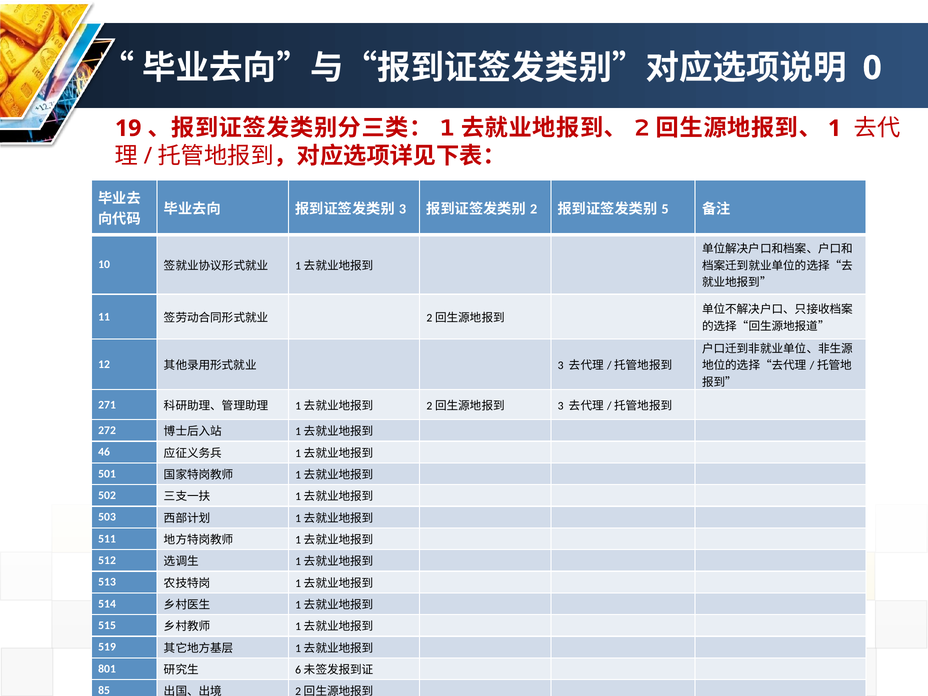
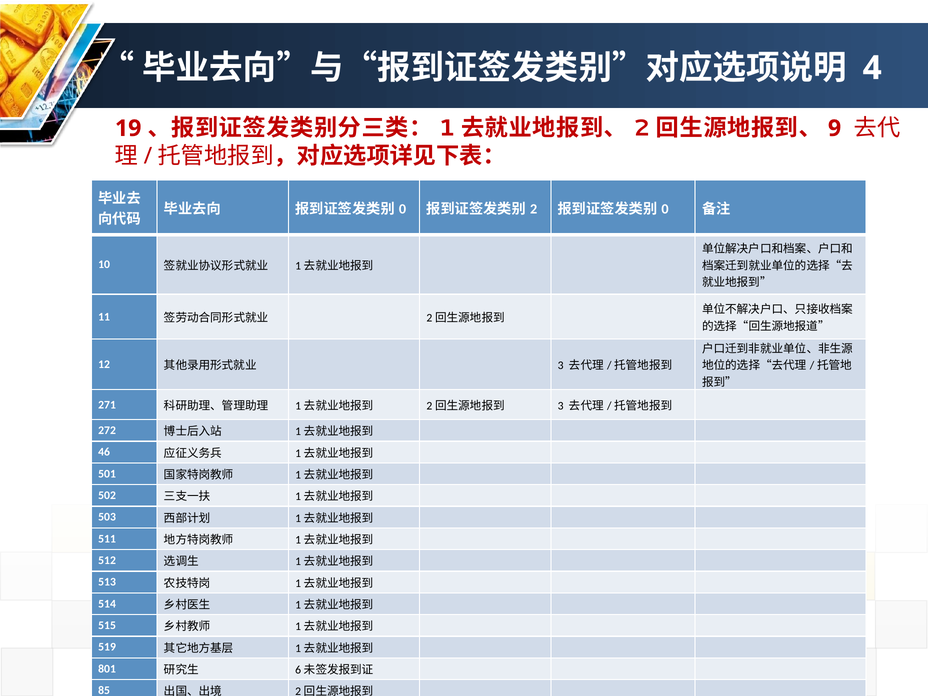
0: 0 -> 4 (872, 68)
1: 1 -> 9 (835, 128)
3: 3 -> 0 (402, 209)
5: 5 -> 0 (665, 209)
